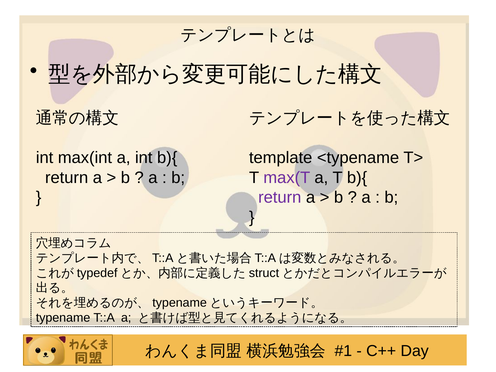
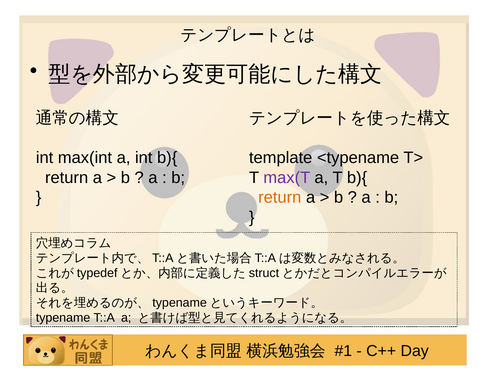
return colour: purple -> orange (280, 197)
